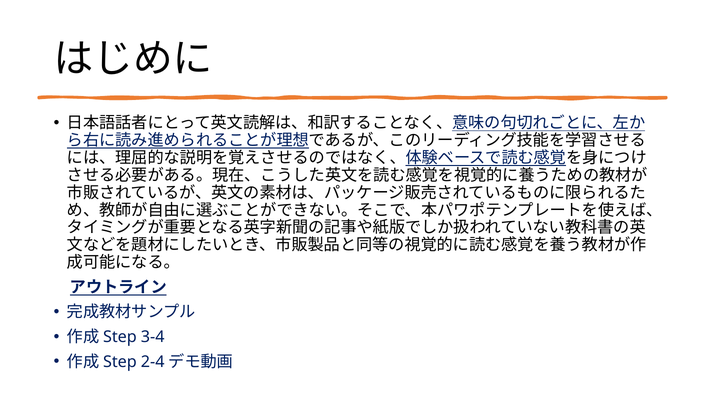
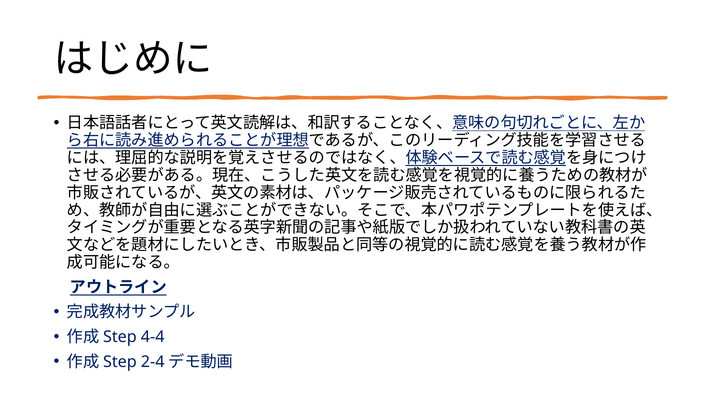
3-4: 3-4 -> 4-4 (153, 337)
